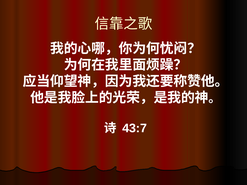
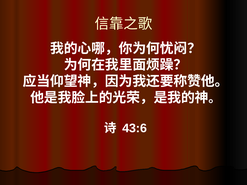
43:7: 43:7 -> 43:6 (135, 128)
